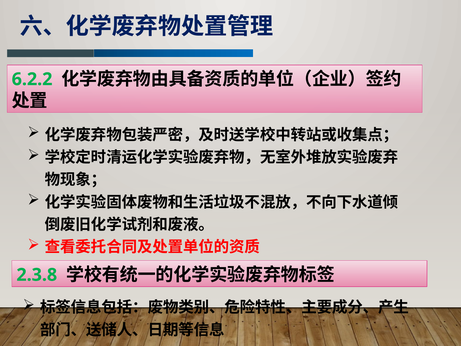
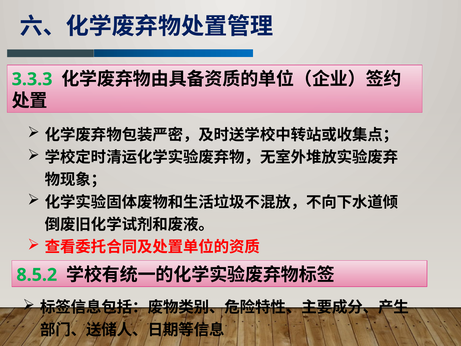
6.2.2: 6.2.2 -> 3.3.3 (32, 79)
2.3.8: 2.3.8 -> 8.5.2 (37, 275)
